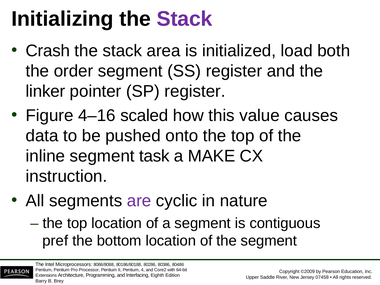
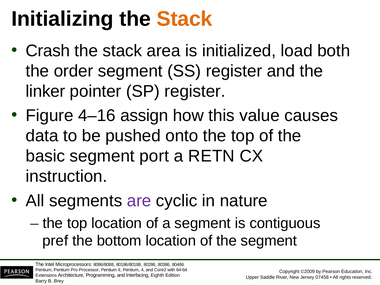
Stack colour: purple -> orange (185, 19)
scaled: scaled -> assign (144, 116)
inline: inline -> basic (45, 156)
task: task -> port (154, 156)
MAKE: MAKE -> RETN (211, 156)
